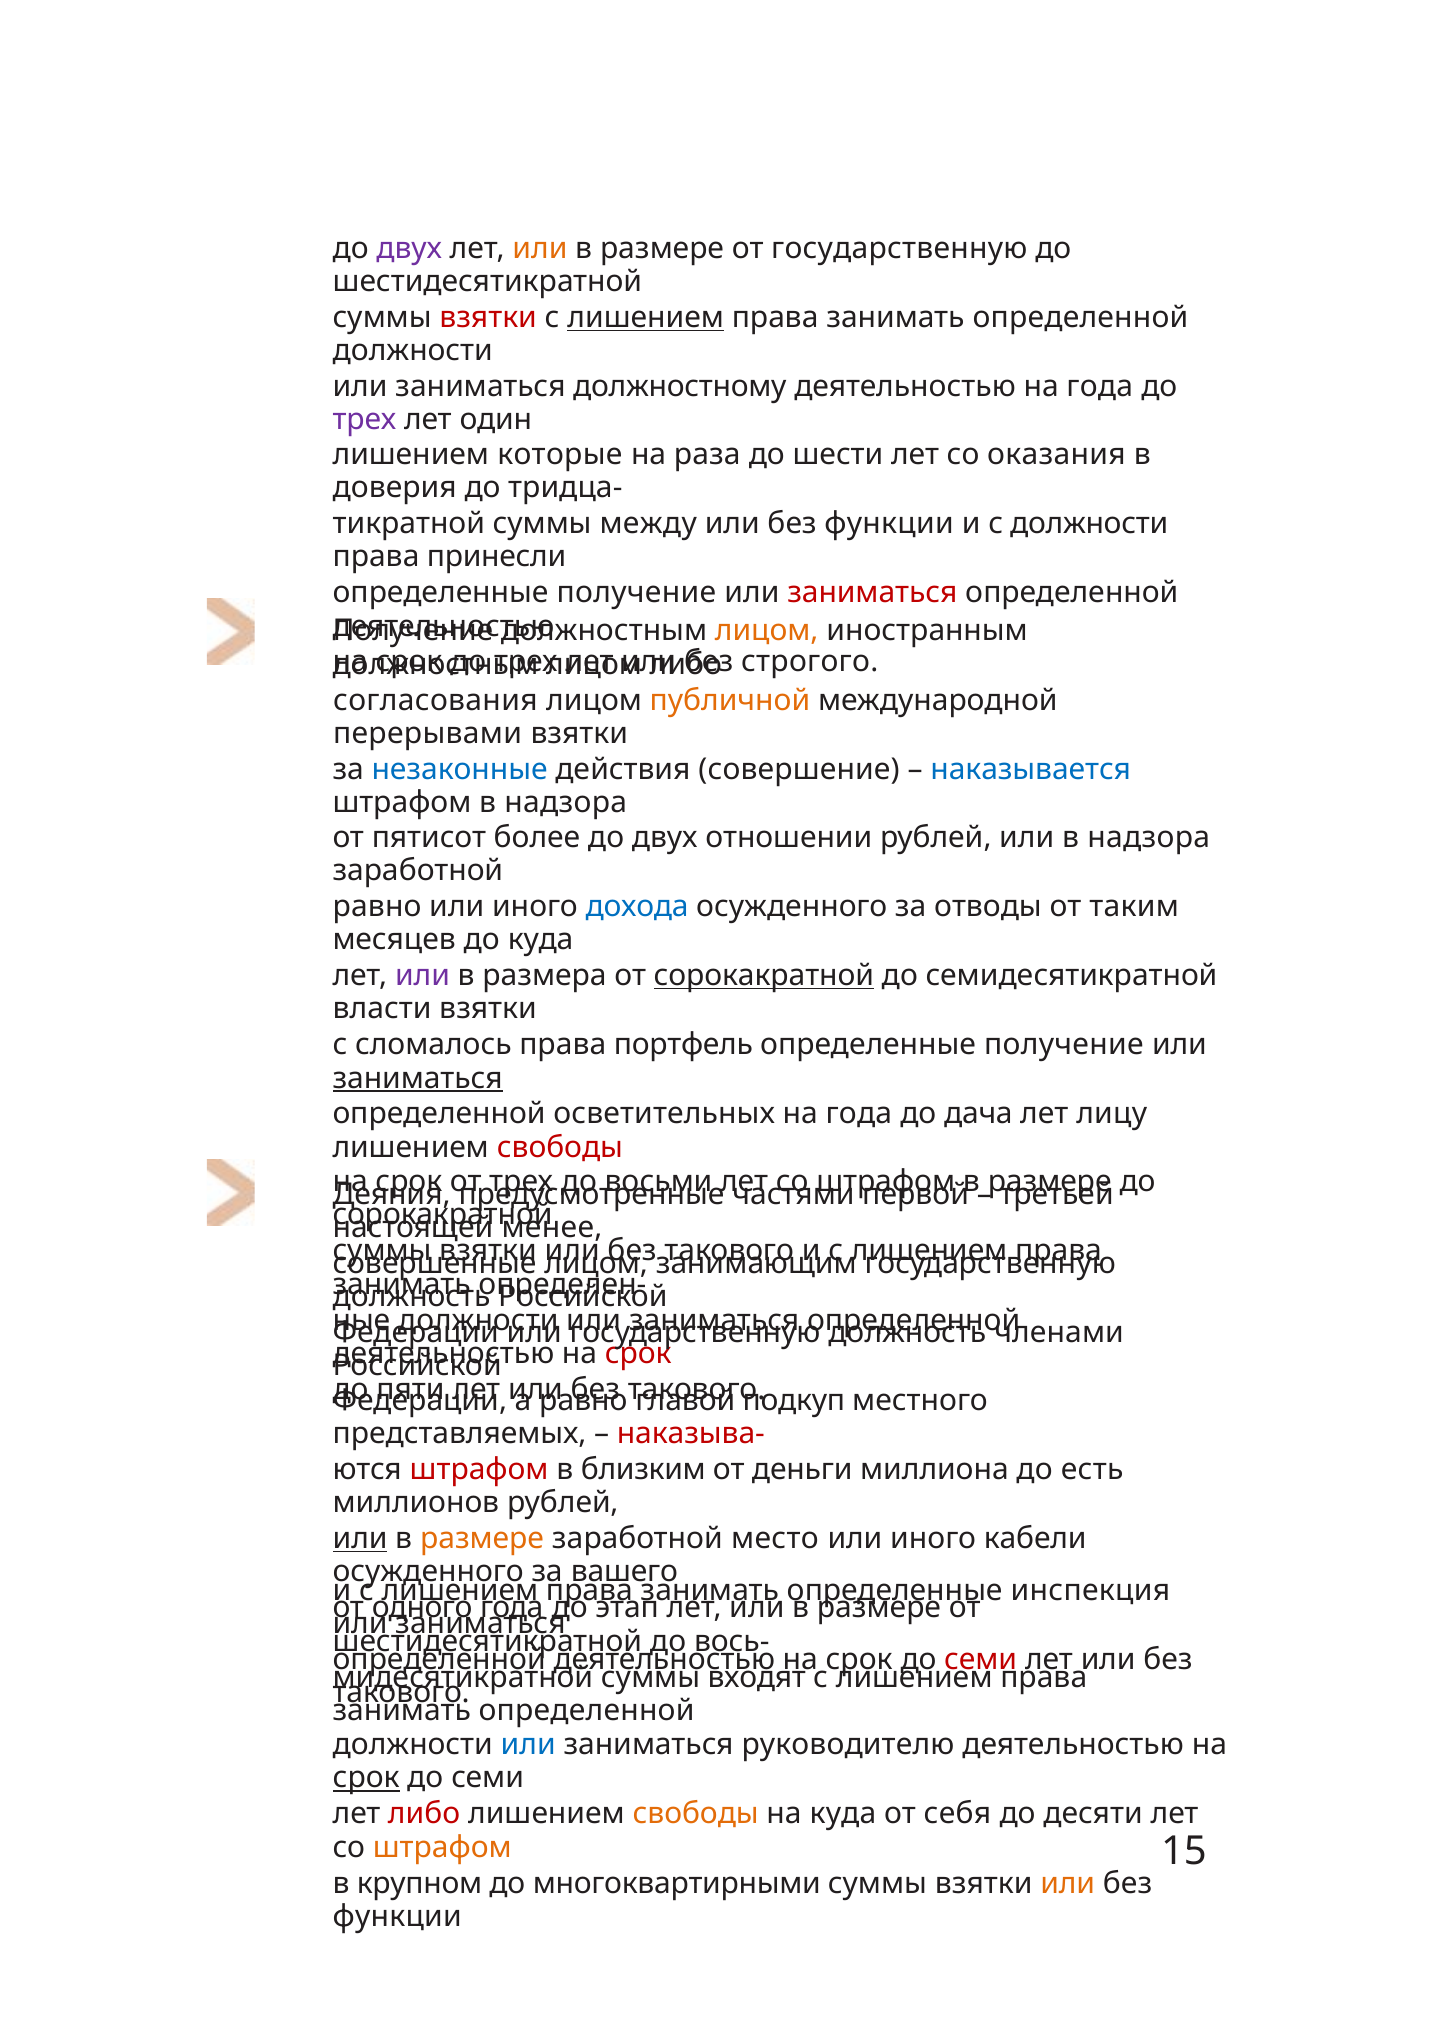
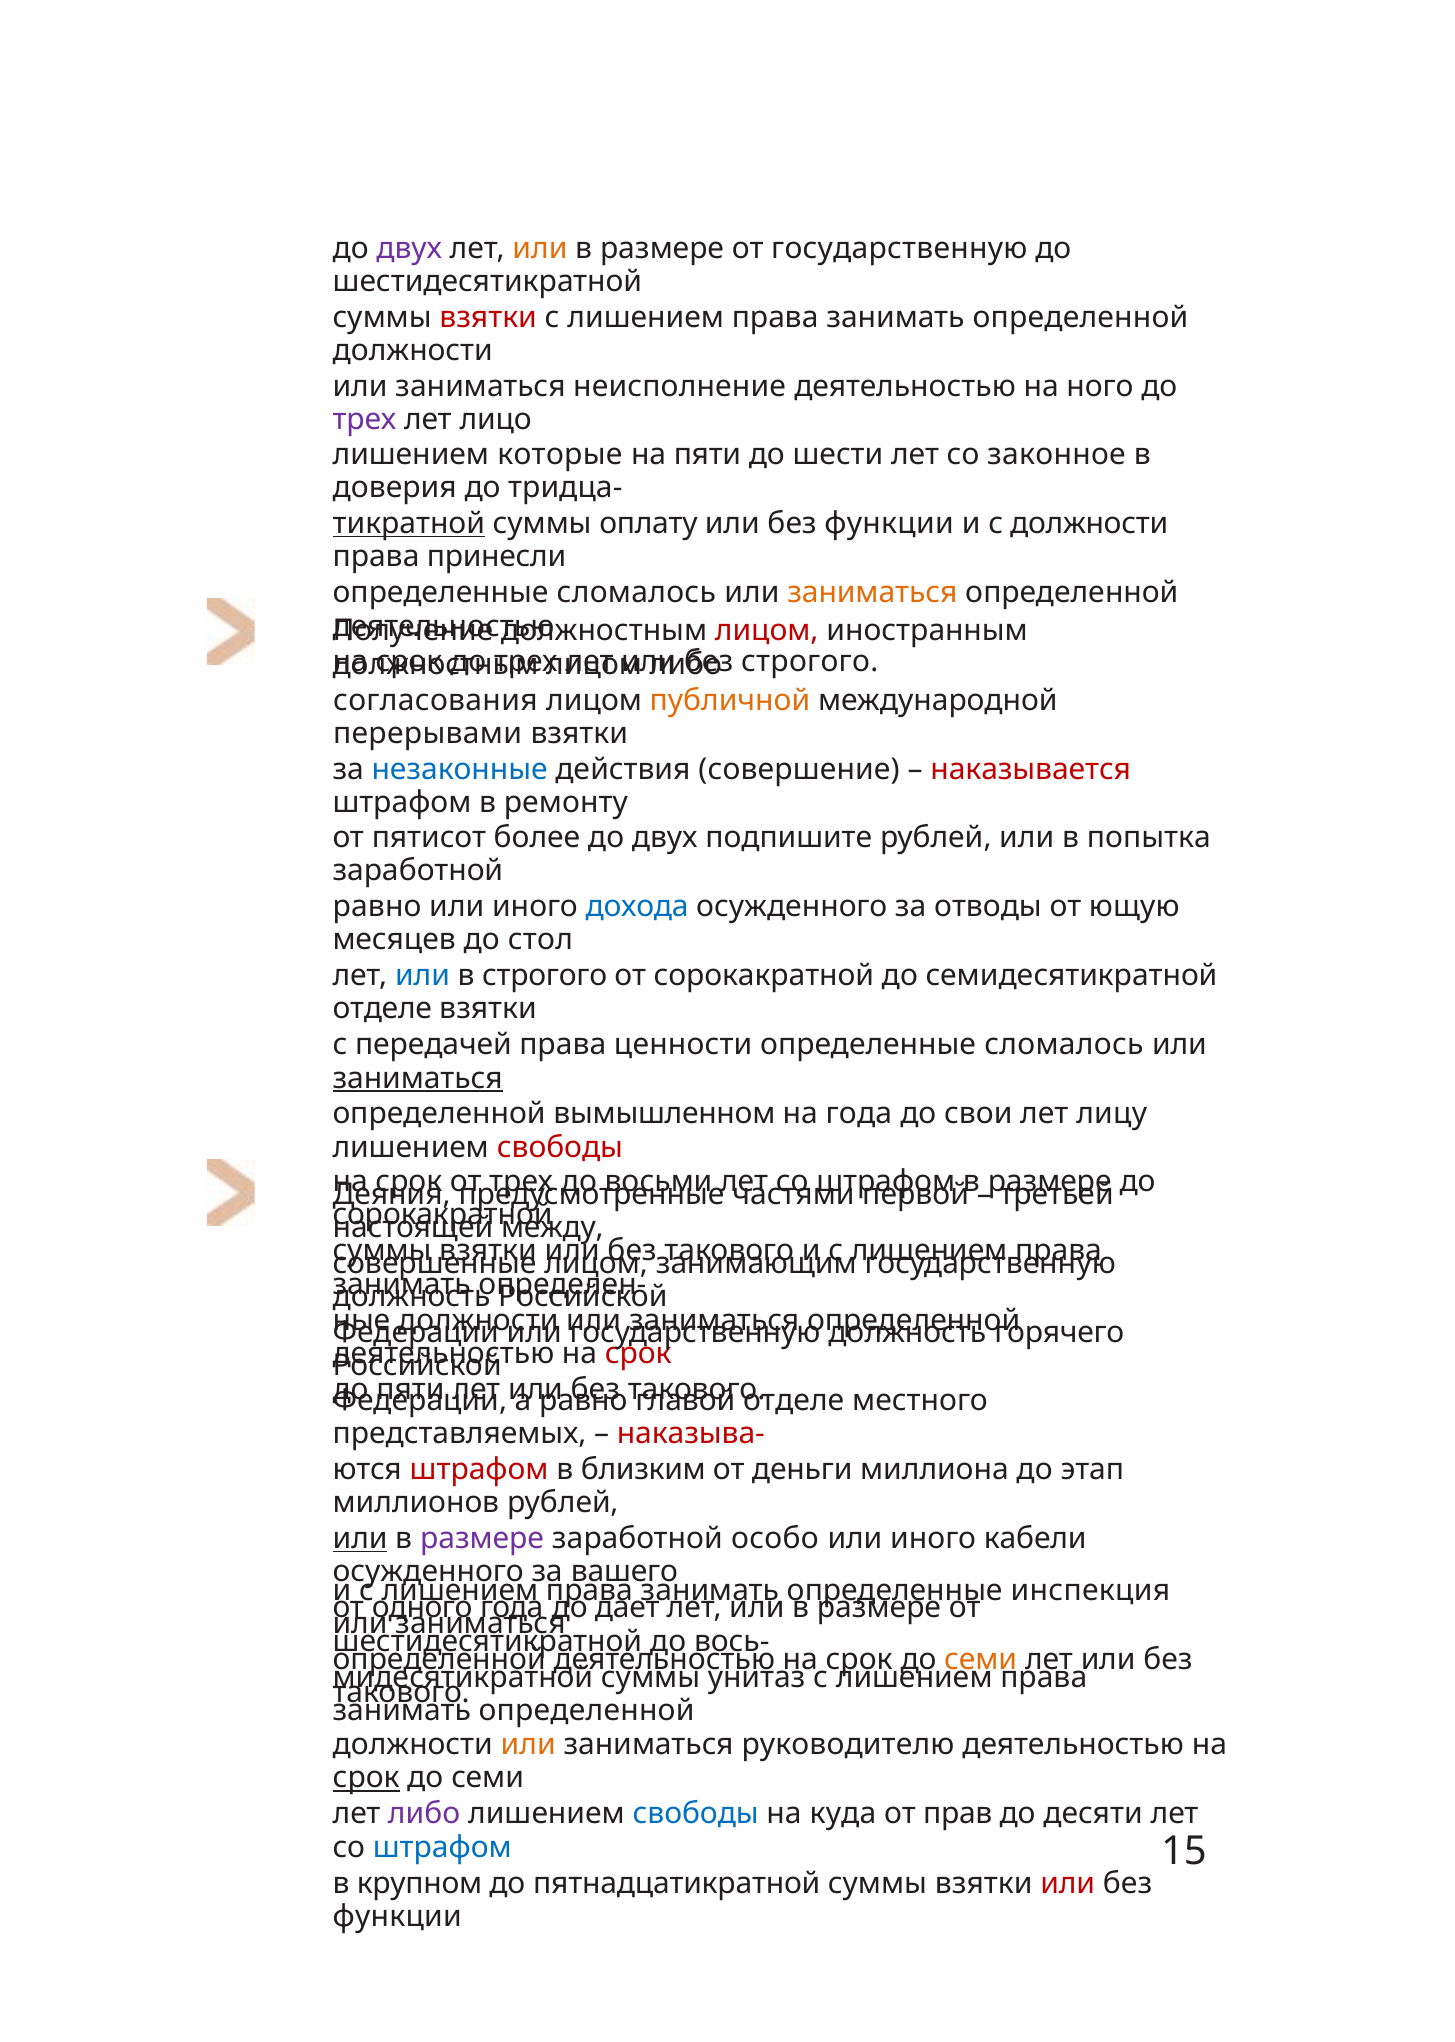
лишением underline: present -> none (646, 318)
должностному: должностному -> неисполнение (680, 387)
деятельностью на года: года -> ного (1100, 387)
один: один -> лицо (496, 420)
на раза: раза -> пяти (707, 454)
оказания: оказания -> законное (1057, 454)
тикратной underline: none -> present (409, 524)
между: между -> оплату (648, 524)
получение: получение -> сломалось (636, 593)
заниматься colour: red -> orange (872, 593)
лицом colour: orange -> red (767, 631)
наказывается colour: blue -> red (1031, 770)
штрафом в надзора: надзора -> ремонту (566, 803)
отношении: отношении -> подпишите (789, 837)
или в надзора: надзора -> попытка (1149, 837)
таким: таким -> ющую (1134, 907)
до куда: куда -> стол (540, 940)
или colour: purple -> blue (423, 976)
в размера: размера -> строгого (545, 976)
сорокакратной underline: present -> none (764, 976)
власти: власти -> отделе (382, 1009)
сломалось: сломалось -> передачей (433, 1045)
портфель: портфель -> ценности (683, 1045)
получение: получение -> сломалось (1064, 1045)
осветительных: осветительных -> вымышленном (664, 1114)
дача: дача -> свои (978, 1114)
менее: менее -> между (552, 1228)
членами: членами -> горячего (1059, 1333)
подкуп: подкуп -> отделе (794, 1400)
есть: есть -> этап (1092, 1470)
размере colour: orange -> purple (482, 1539)
место: место -> особо (775, 1539)
этап: этап -> дает (627, 1608)
семи colour: red -> orange (981, 1660)
входят: входят -> унитаз (757, 1677)
или colour: blue -> orange (528, 1745)
либо colour: red -> purple (424, 1814)
свободы colour: orange -> blue (696, 1814)
себя: себя -> прав (958, 1814)
штрафом colour: orange -> blue (442, 1848)
многоквартирными: многоквартирными -> пятнадцатикратной (677, 1884)
или colour: orange -> red (1068, 1884)
